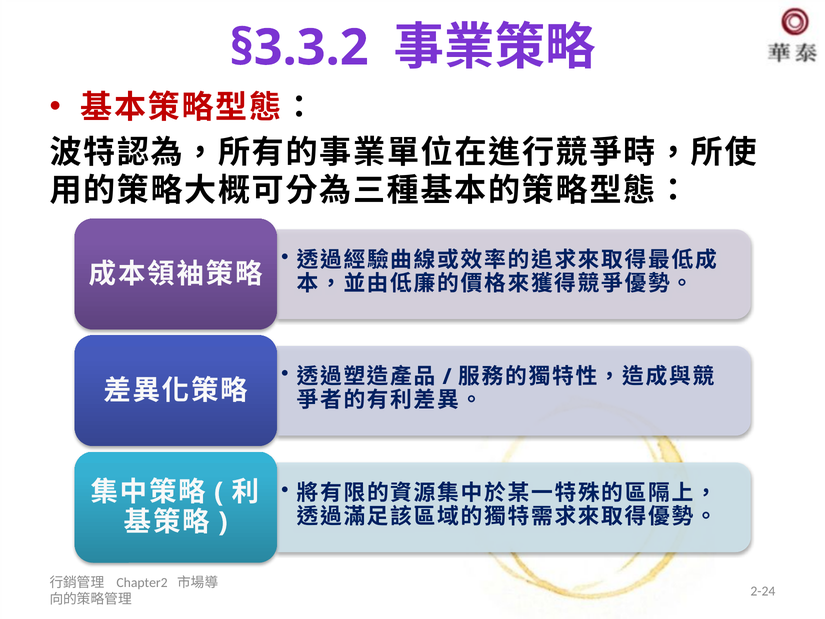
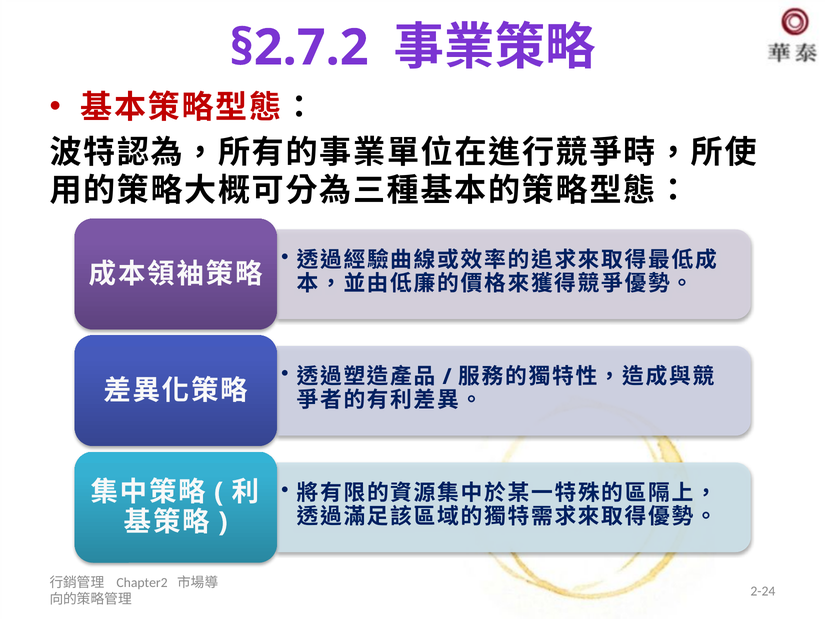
§3.3.2: §3.3.2 -> §2.7.2 (299, 48)
